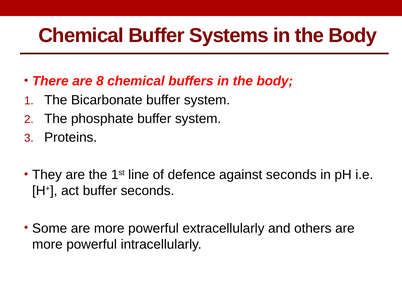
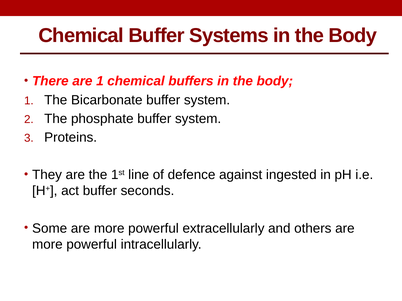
are 8: 8 -> 1 (100, 81)
against seconds: seconds -> ingested (291, 175)
